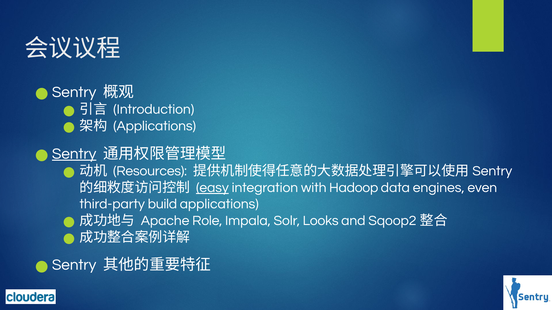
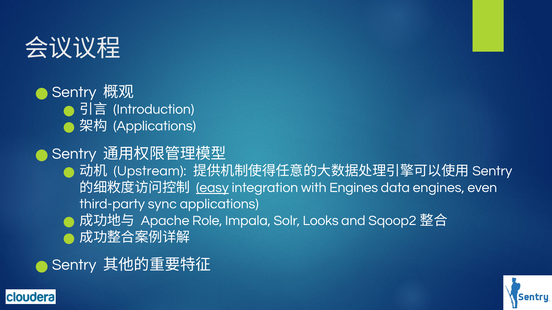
Sentry underline: present -> none (74, 154)
Resources: Resources -> Upstream (150, 171)
with Hadoop: Hadoop -> Engines (354, 188)
build: build -> sync (162, 204)
